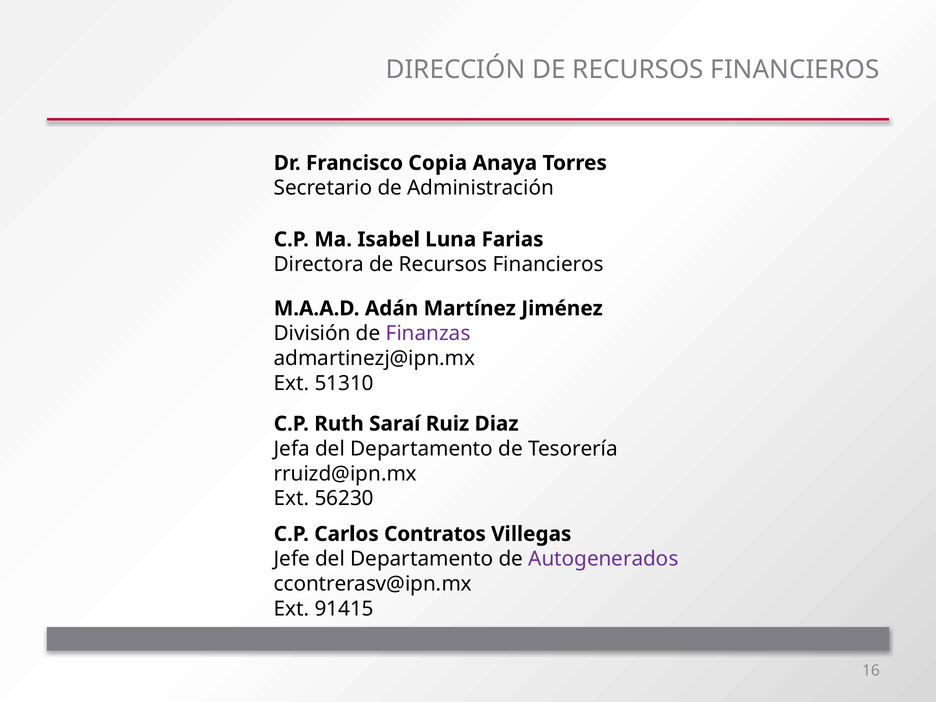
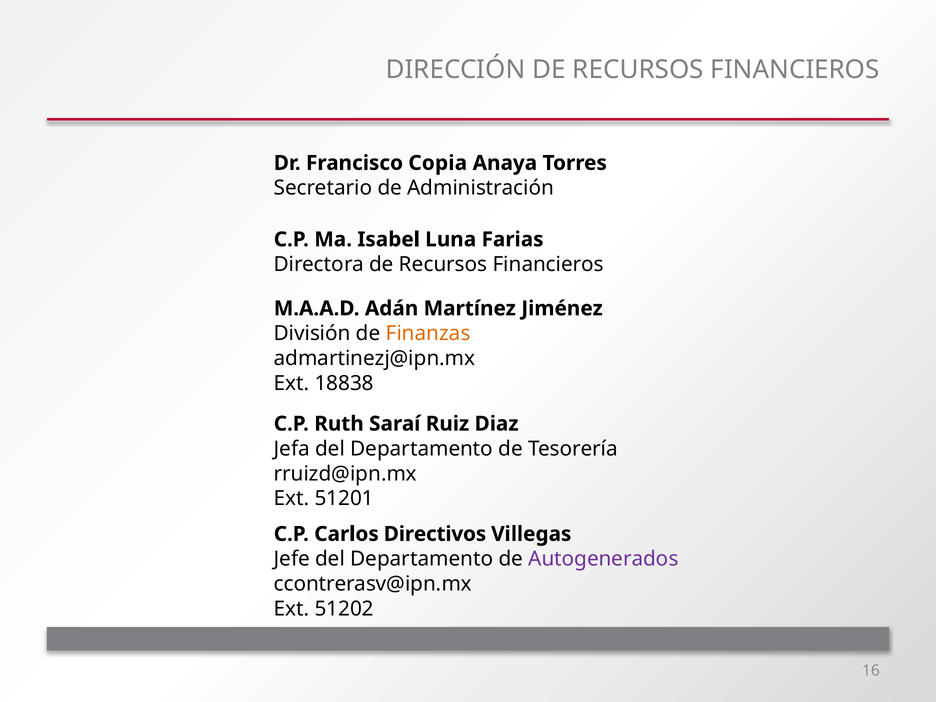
Finanzas colour: purple -> orange (428, 333)
51310: 51310 -> 18838 (344, 383)
56230: 56230 -> 51201 (344, 499)
Contratos: Contratos -> Directivos (435, 534)
91415: 91415 -> 51202 (344, 609)
